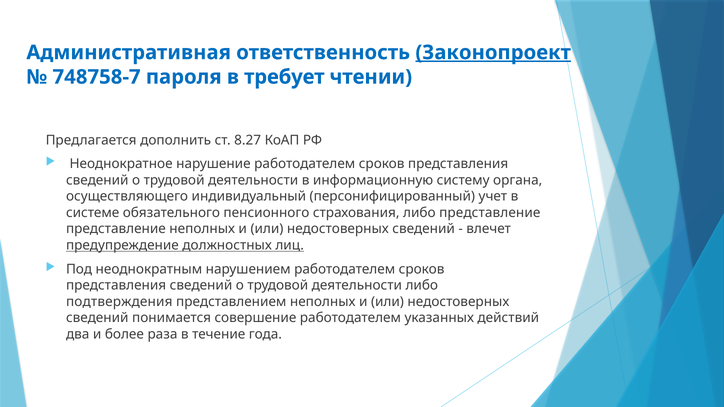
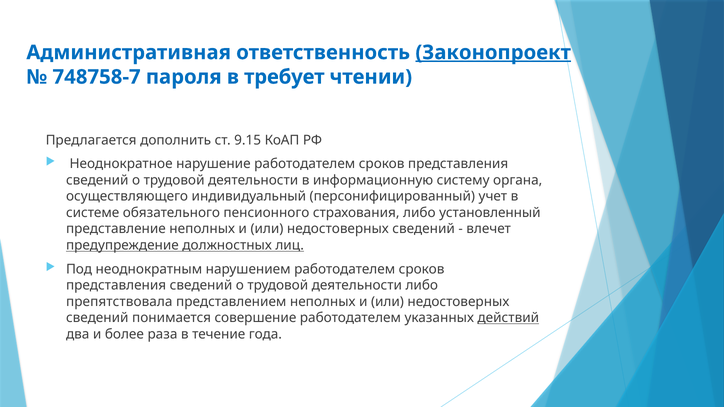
8.27: 8.27 -> 9.15 (248, 140)
либо представление: представление -> установленный (490, 213)
подтверждения: подтверждения -> препятствовала (119, 302)
действий underline: none -> present (508, 318)
